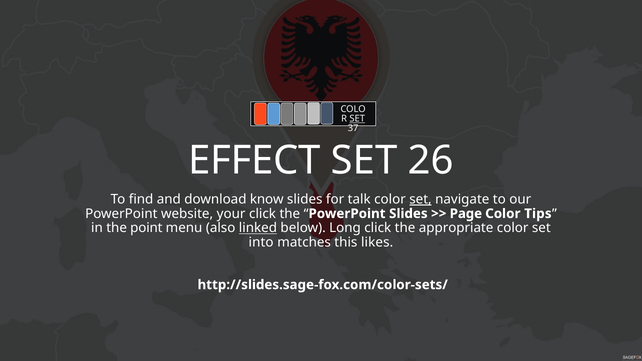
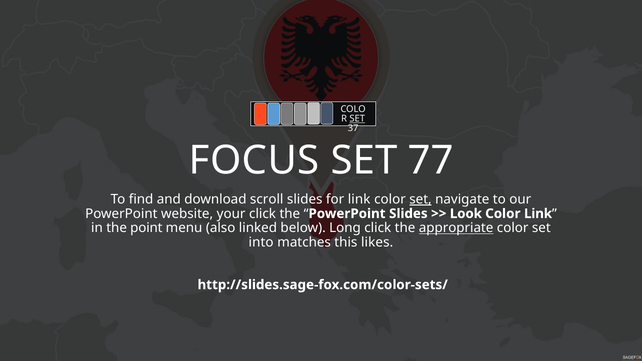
EFFECT: EFFECT -> FOCUS (254, 160)
26: 26 -> 77 (431, 160)
know: know -> scroll (267, 199)
for talk: talk -> link (359, 199)
Page: Page -> Look (466, 214)
Color Tips: Tips -> Link (538, 214)
linked underline: present -> none (258, 228)
appropriate underline: none -> present (456, 228)
